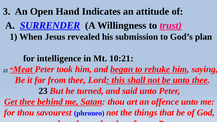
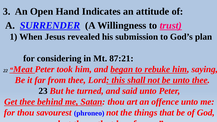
intelligence: intelligence -> considering (59, 58)
10:21: 10:21 -> 87:21 (121, 58)
